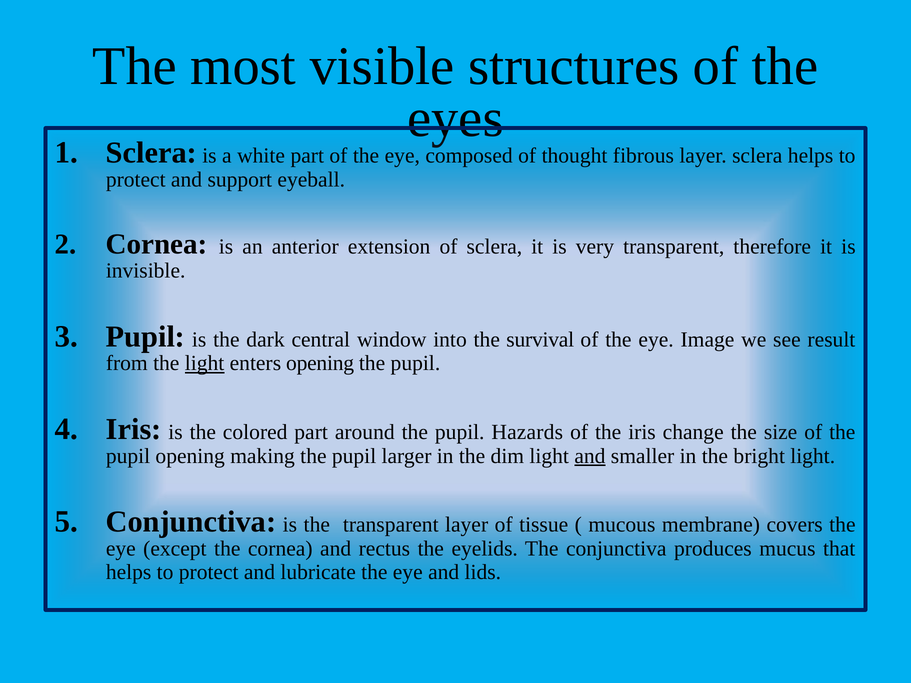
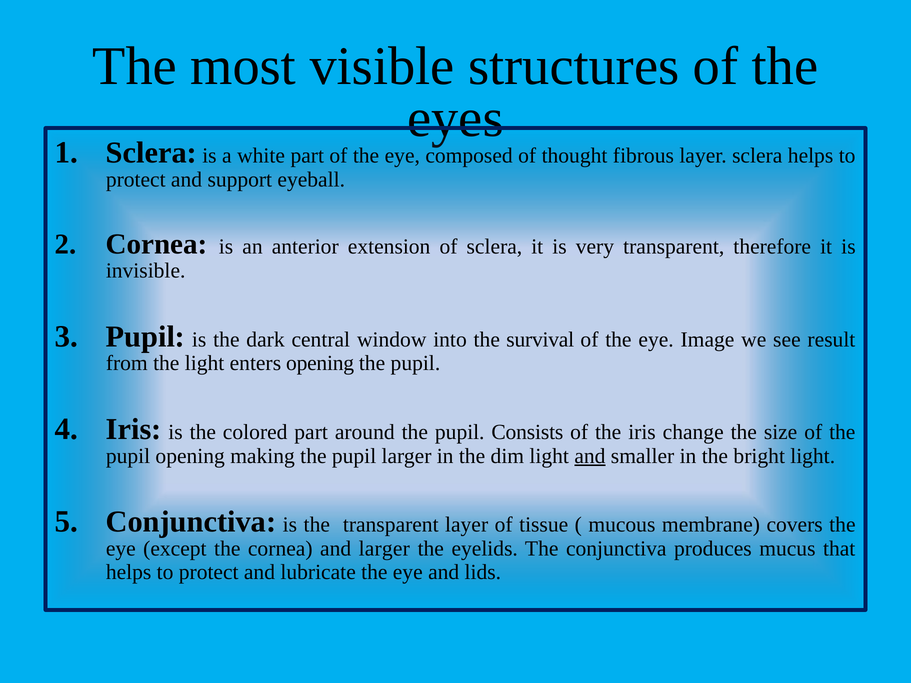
light underline: present -> none (205, 364)
Hazards: Hazards -> Consists (527, 432)
and rectus: rectus -> larger (384, 549)
